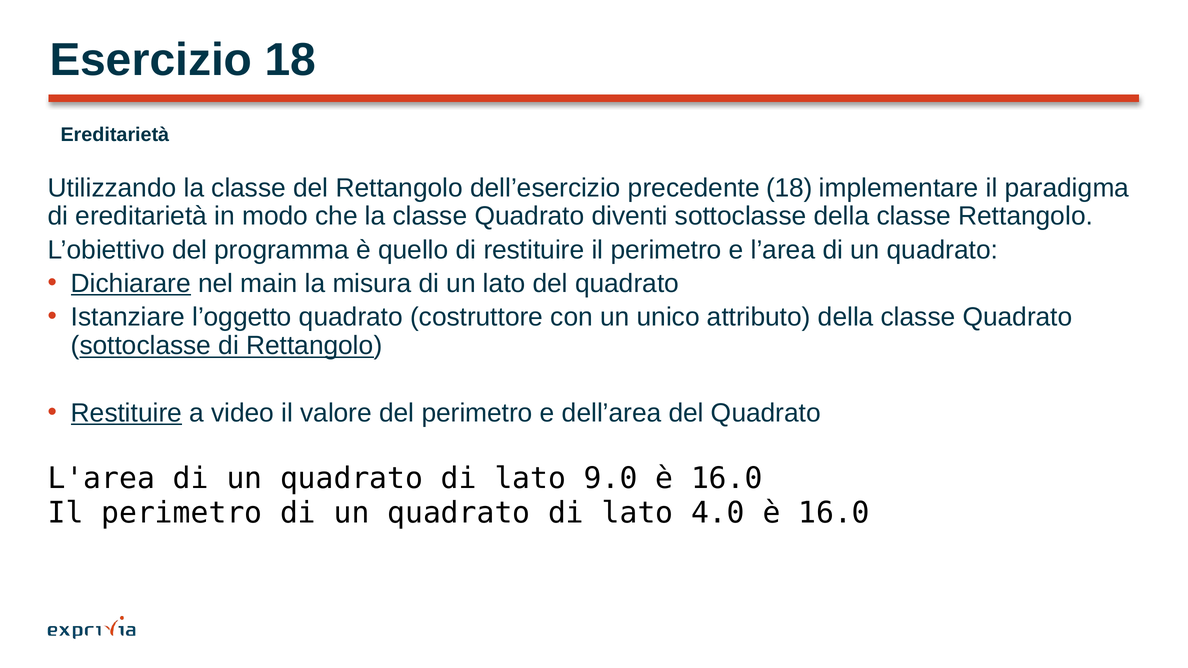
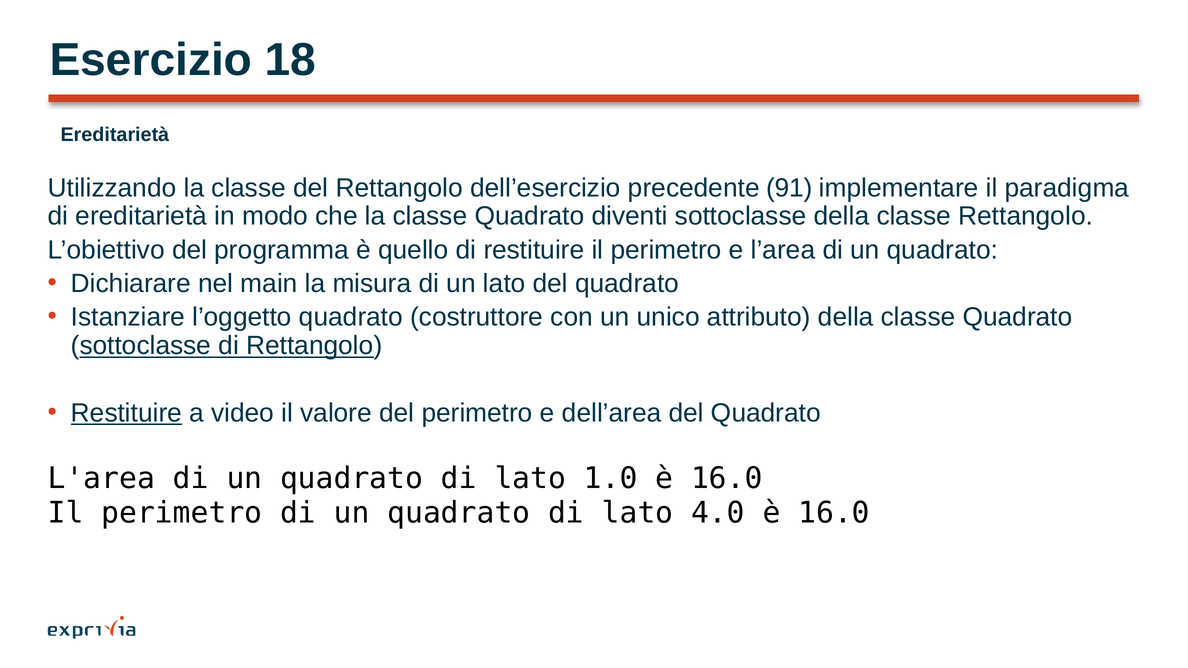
precedente 18: 18 -> 91 (789, 188)
Dichiarare underline: present -> none (131, 284)
9.0: 9.0 -> 1.0 (611, 479)
